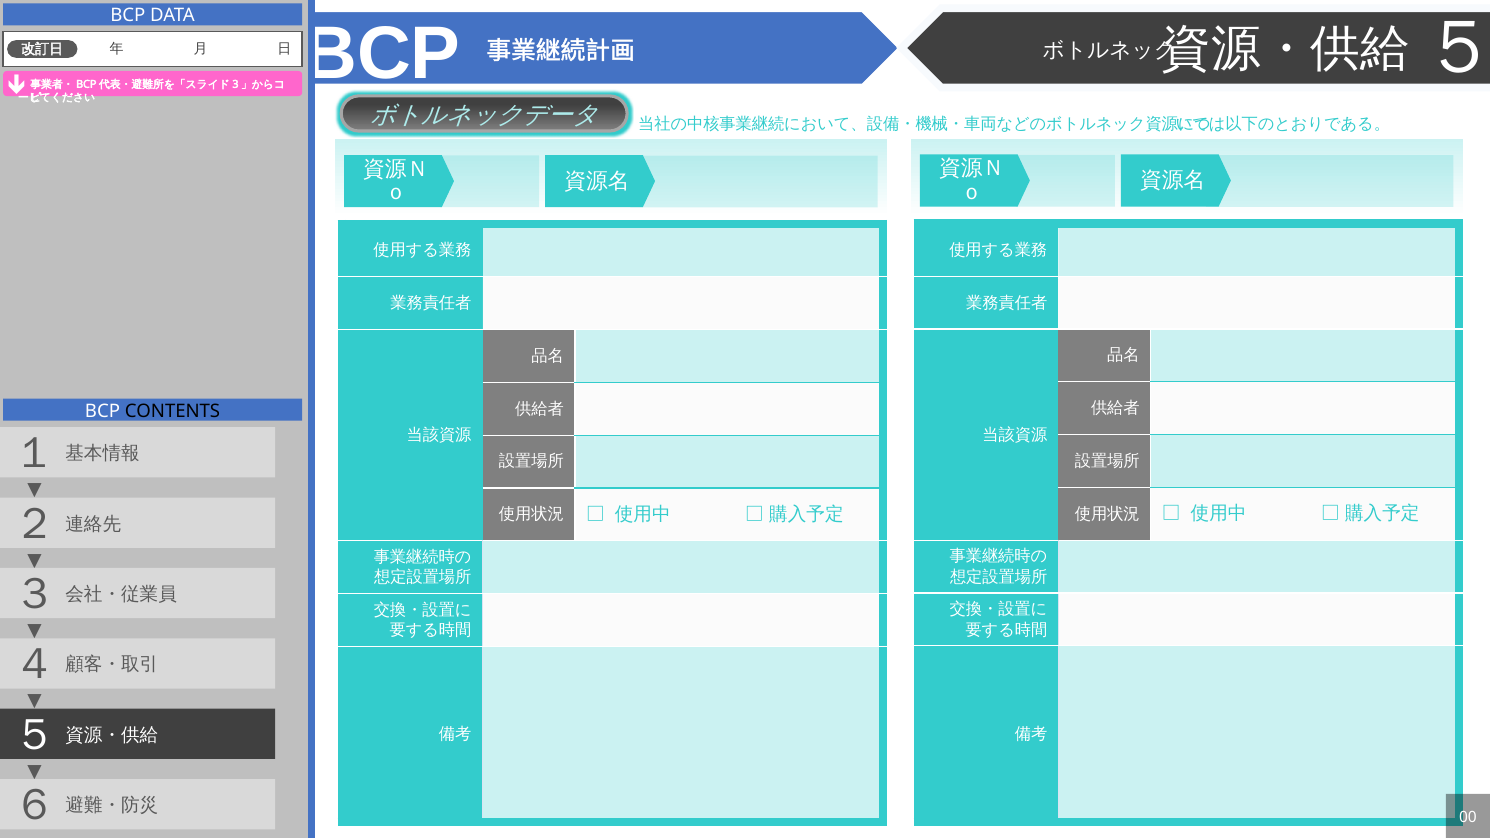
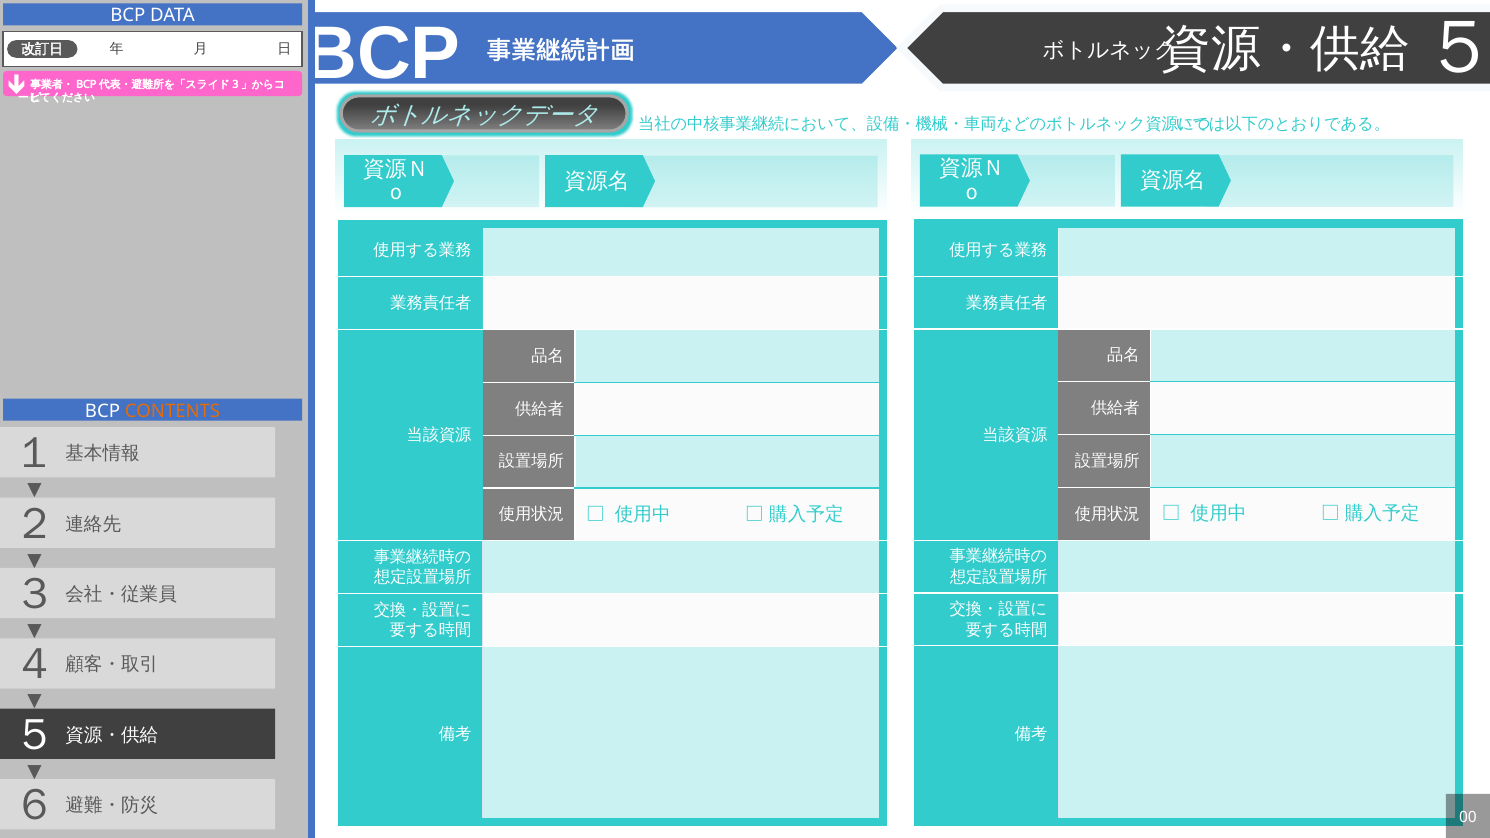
CONTENTS colour: black -> orange (172, 411)
